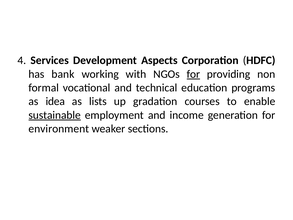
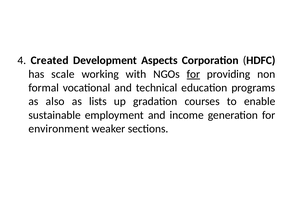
Services: Services -> Created (50, 60)
bank: bank -> scale (63, 74)
idea: idea -> also (55, 101)
sustainable underline: present -> none (55, 115)
